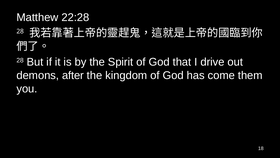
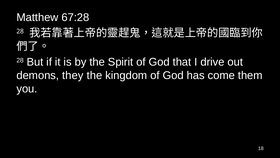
22:28: 22:28 -> 67:28 (75, 17)
after: after -> they (73, 75)
